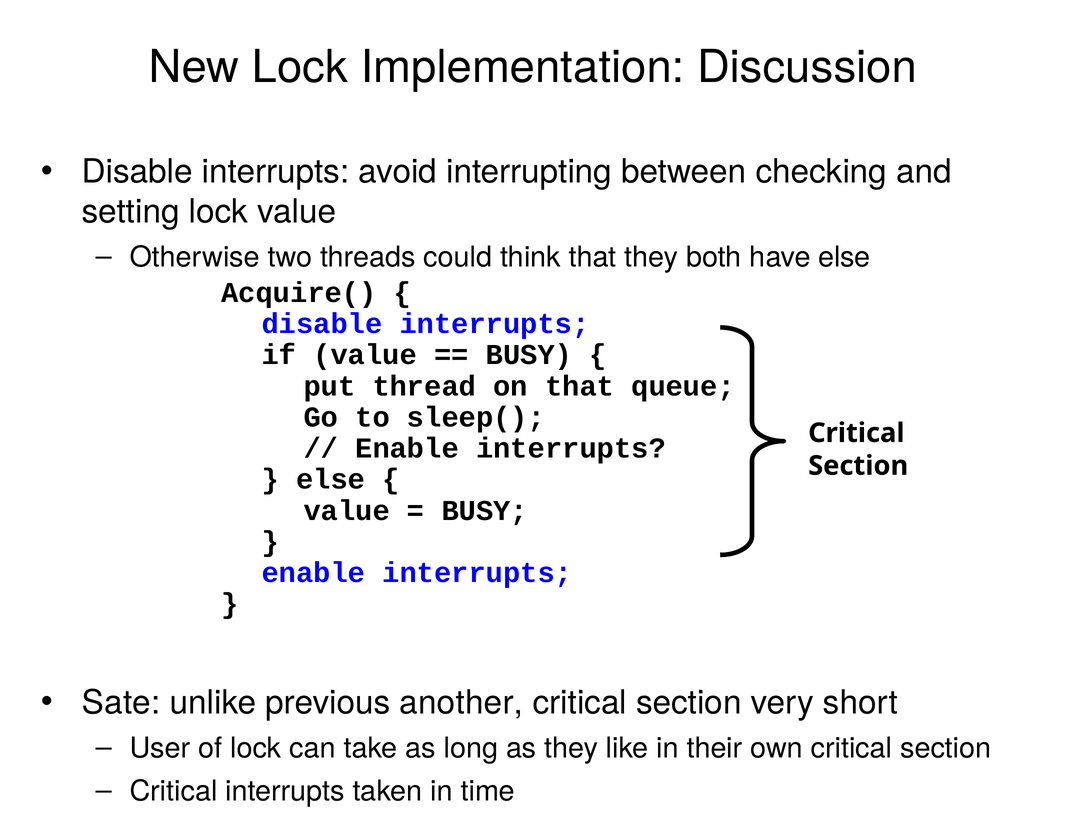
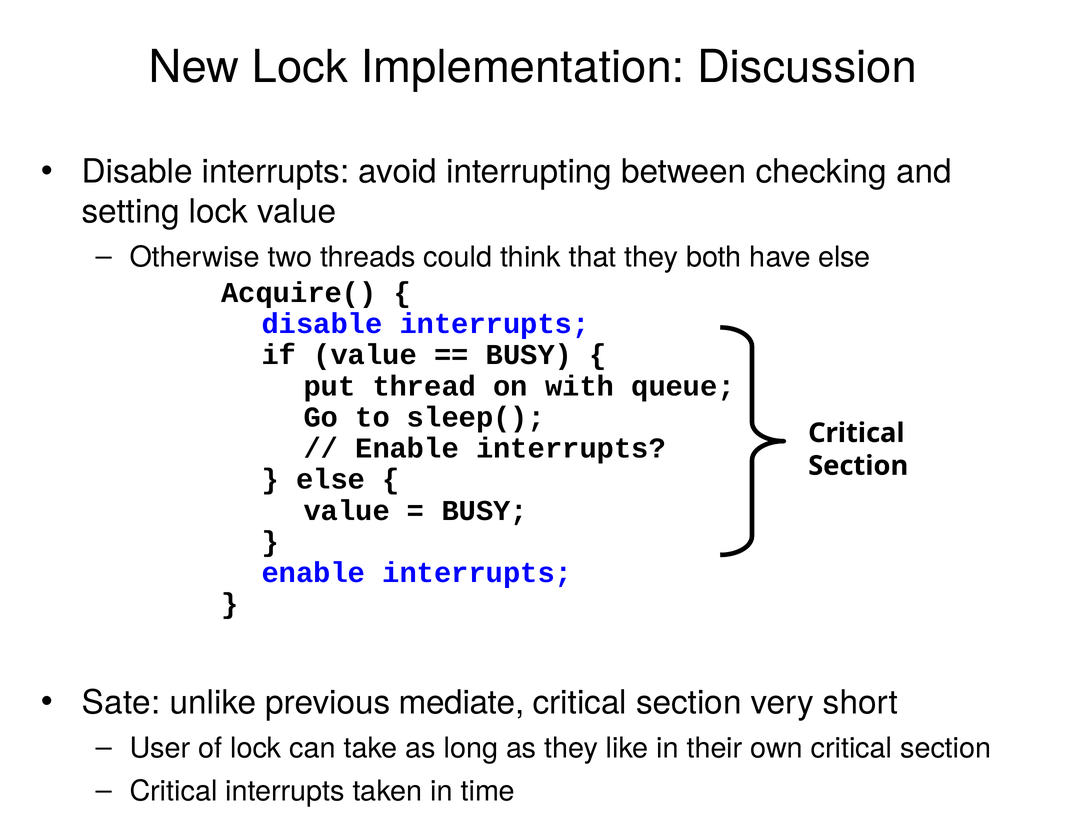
on that: that -> with (580, 386)
another: another -> mediate (462, 703)
